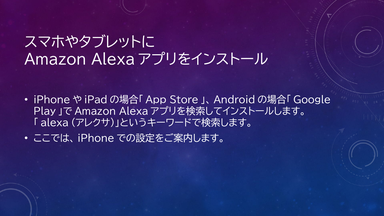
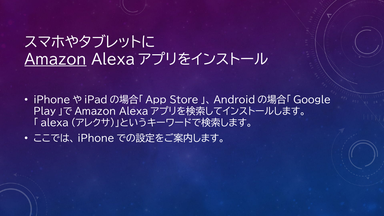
Amazon underline: none -> present (55, 60)
